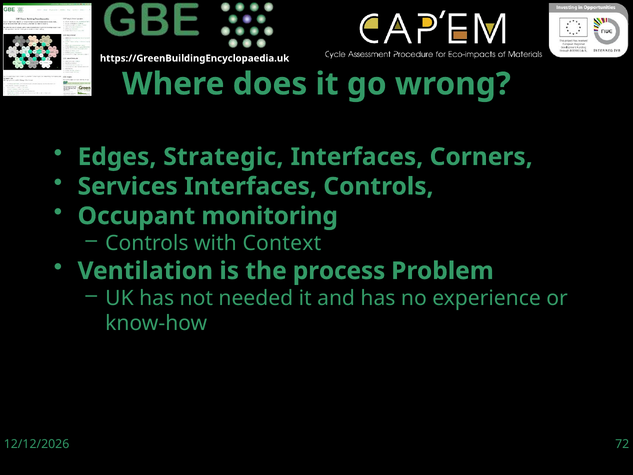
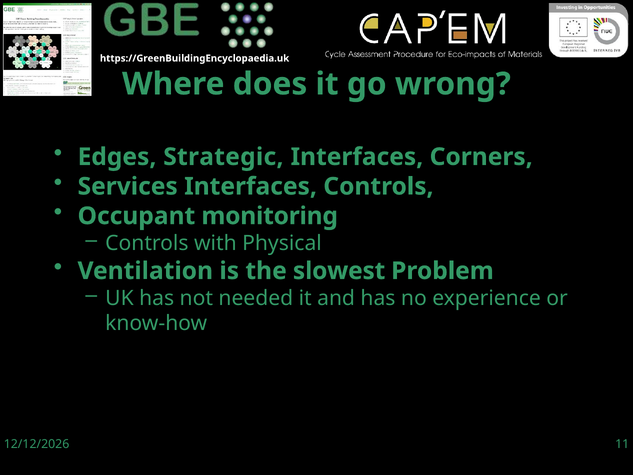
Context: Context -> Physical (282, 243)
process: process -> slowest (339, 271)
72: 72 -> 11 (622, 444)
